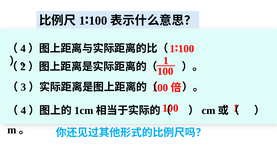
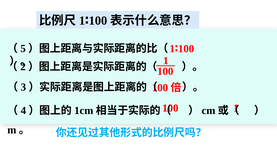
4: 4 -> 5 (23, 48)
